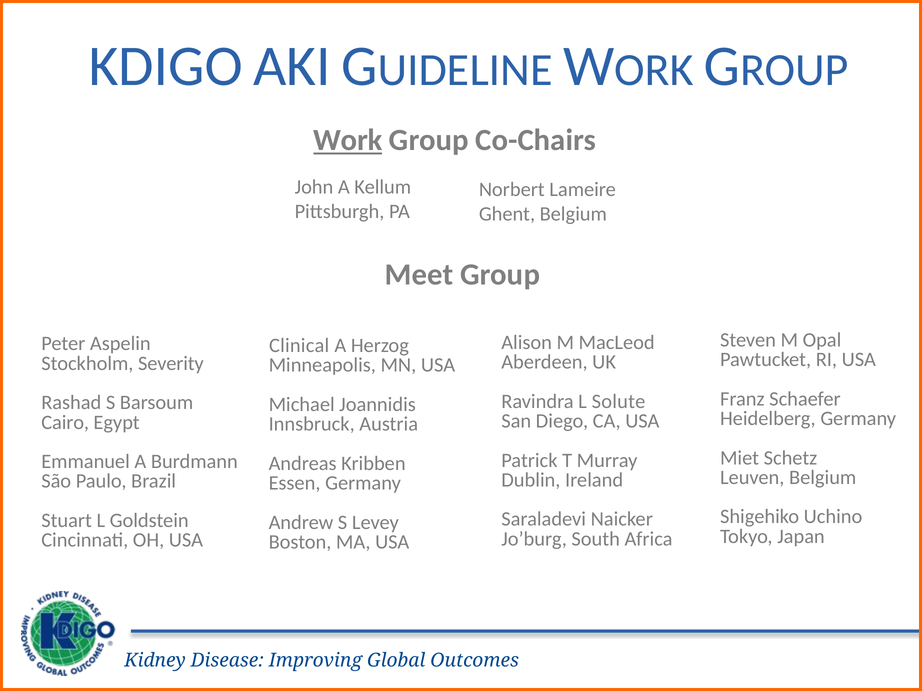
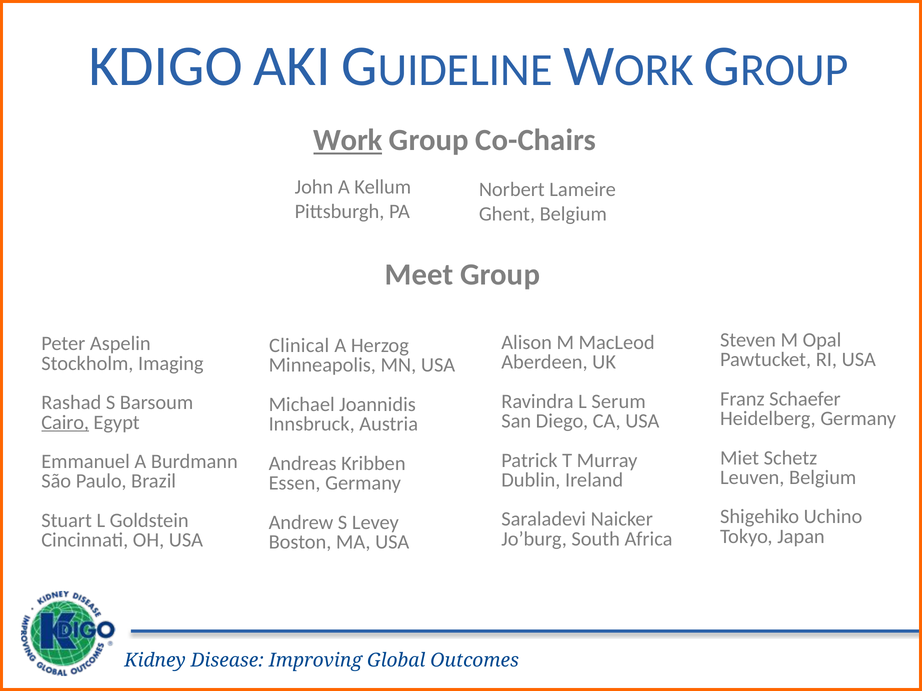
Severity: Severity -> Imaging (171, 364)
Solute: Solute -> Serum (619, 402)
Cairo underline: none -> present (65, 423)
